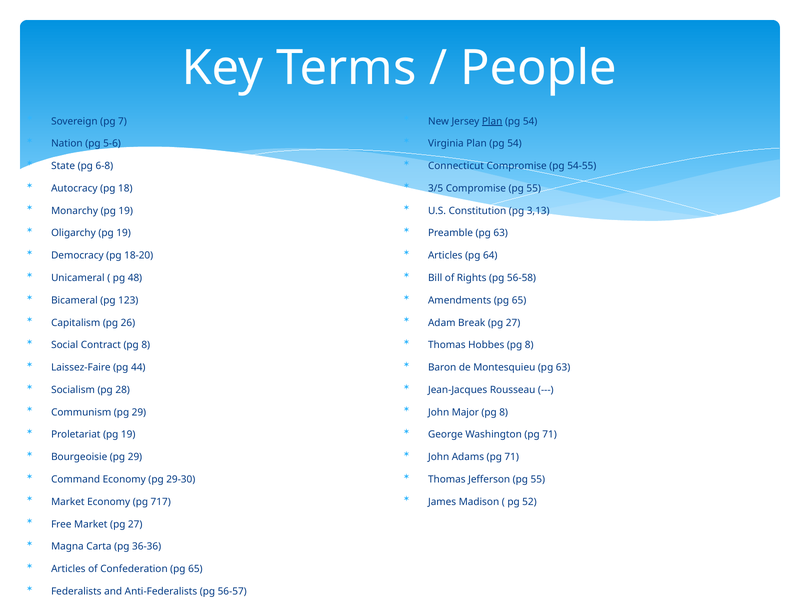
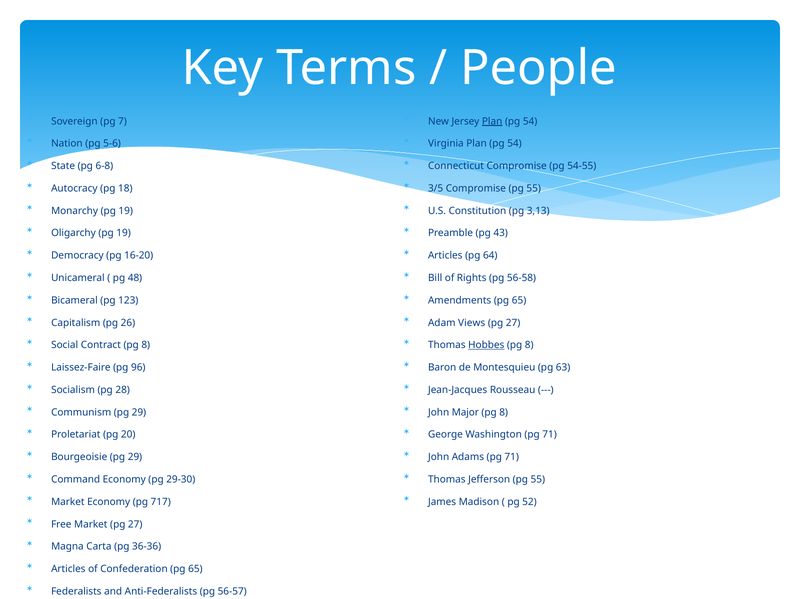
Preamble pg 63: 63 -> 43 (501, 233)
18-20: 18-20 -> 16-20 (139, 256)
Break: Break -> Views (472, 323)
Hobbes underline: none -> present (486, 345)
44: 44 -> 96 (138, 368)
Proletariat pg 19: 19 -> 20 (128, 435)
